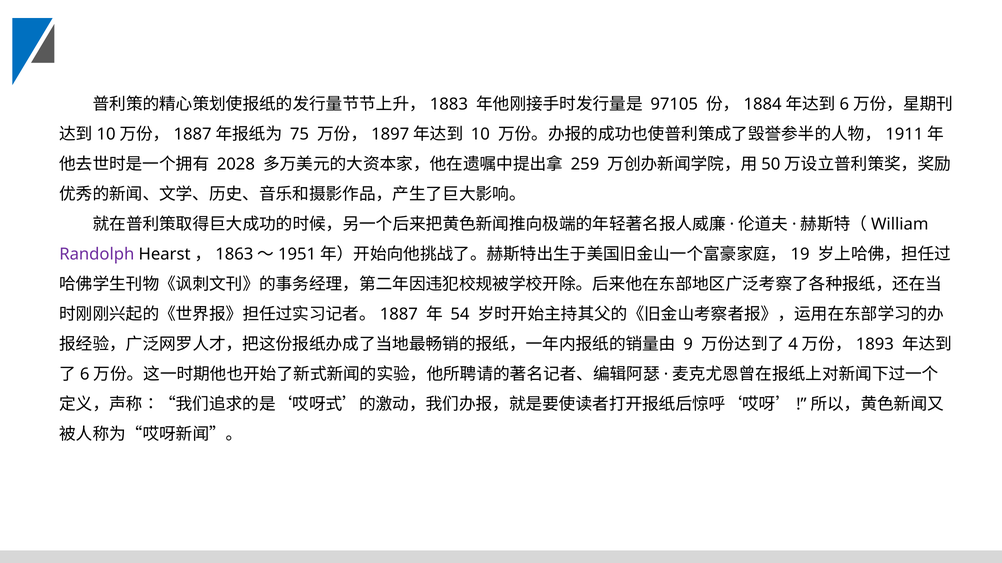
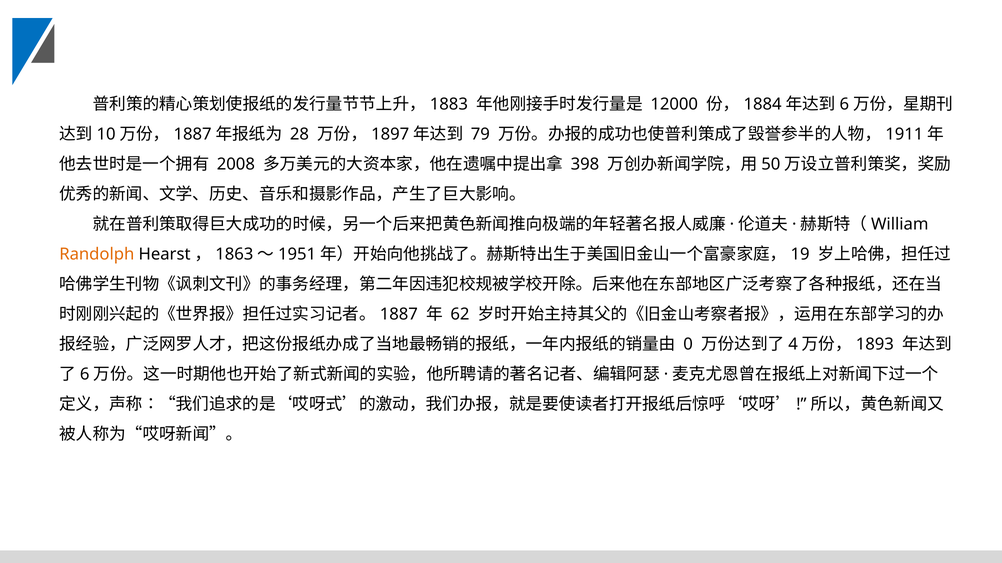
97105: 97105 -> 12000 (674, 104)
75: 75 -> 28 (299, 134)
10: 10 -> 79 (480, 134)
2028: 2028 -> 2008 (236, 164)
259: 259 -> 398 (585, 164)
Randolph colour: purple -> orange (97, 254)
54: 54 -> 62 (460, 314)
9: 9 -> 0 (688, 344)
